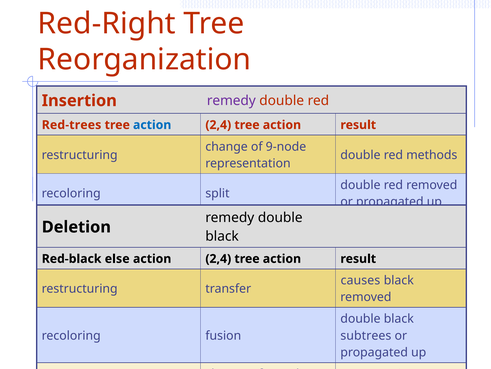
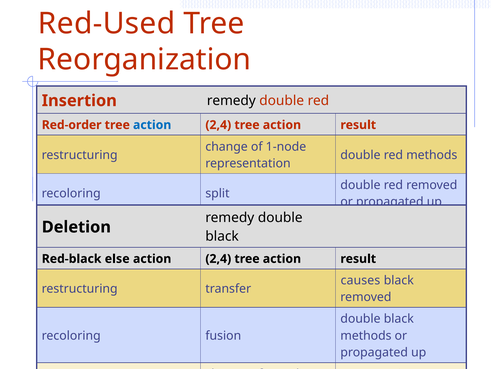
Red-Right: Red-Right -> Red-Used (107, 23)
remedy colour: purple -> black (231, 100)
Red-trees: Red-trees -> Red-order (72, 125)
9-node: 9-node -> 1-node (286, 146)
subtrees: subtrees -> methods (366, 335)
